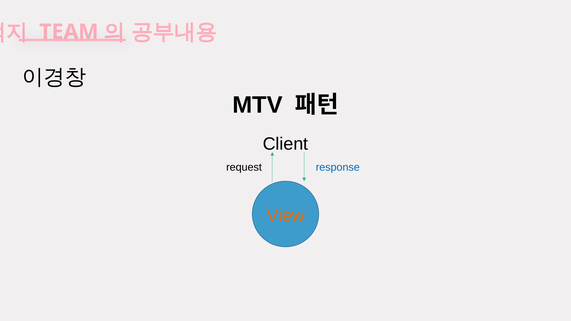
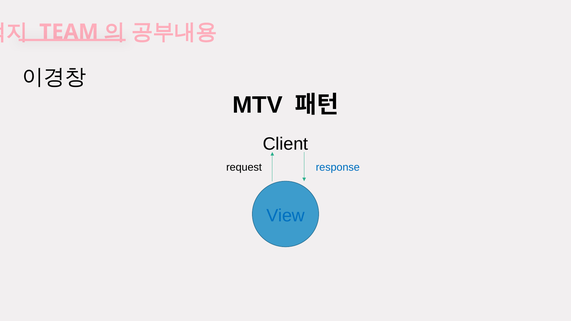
View colour: orange -> blue (286, 216)
